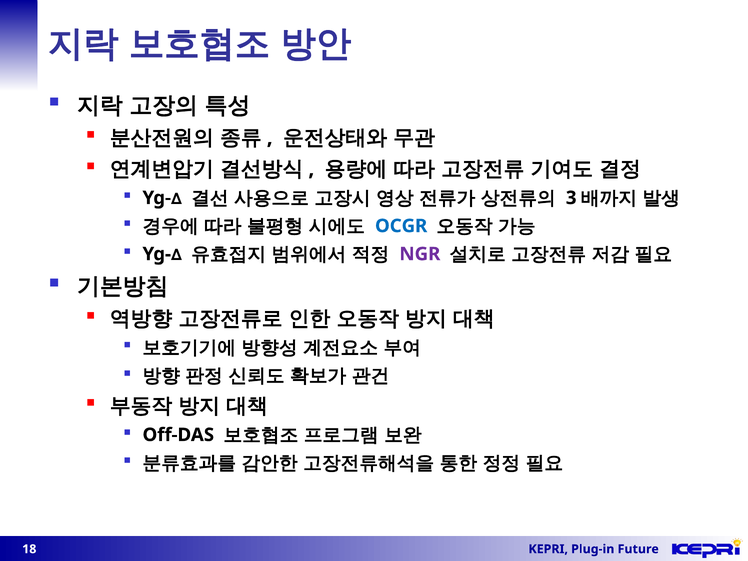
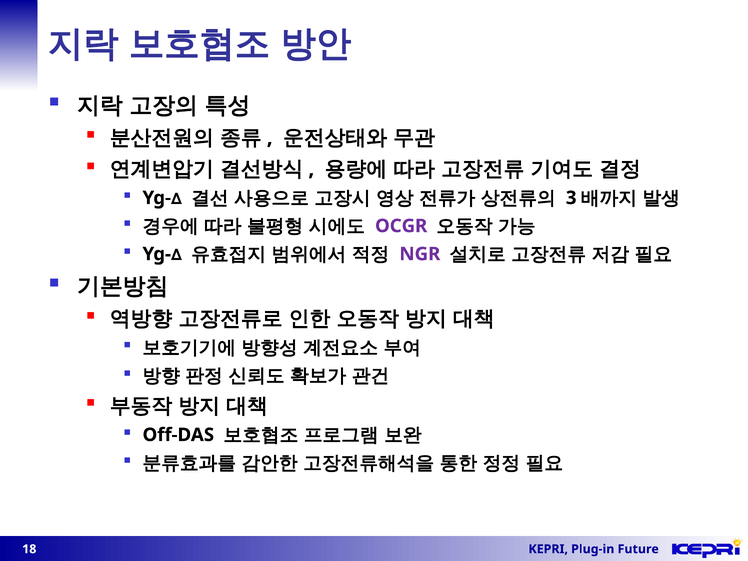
OCGR colour: blue -> purple (401, 226)
